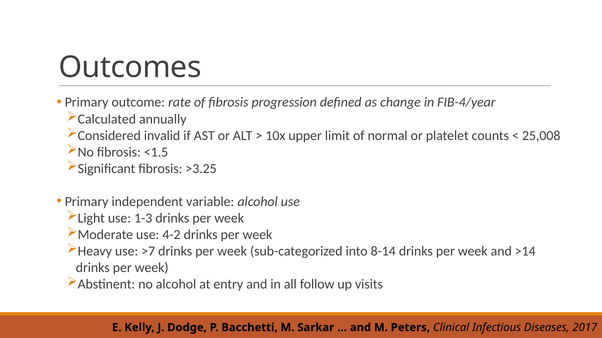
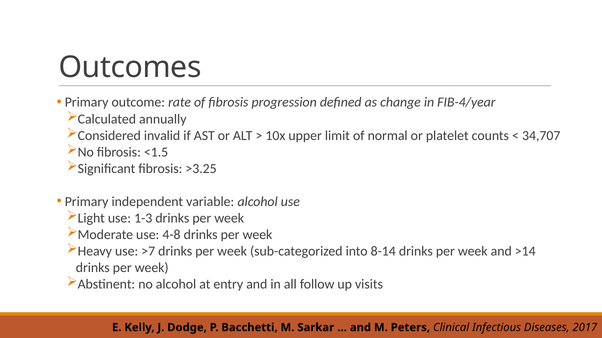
25,008: 25,008 -> 34,707 (541, 136)
4-2: 4-2 -> 4-8 (171, 235)
